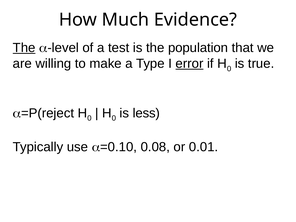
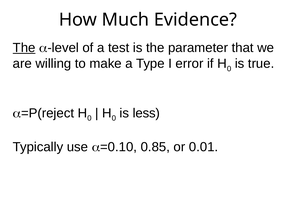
population: population -> parameter (198, 48)
error underline: present -> none (189, 64)
0.08: 0.08 -> 0.85 (155, 147)
